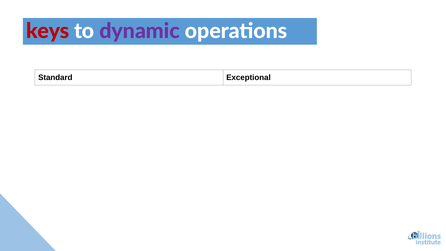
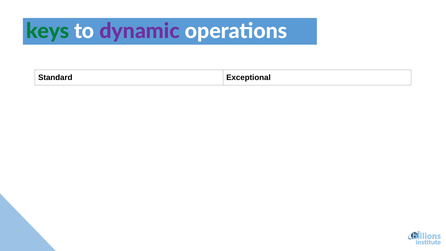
keys colour: red -> green (48, 31)
